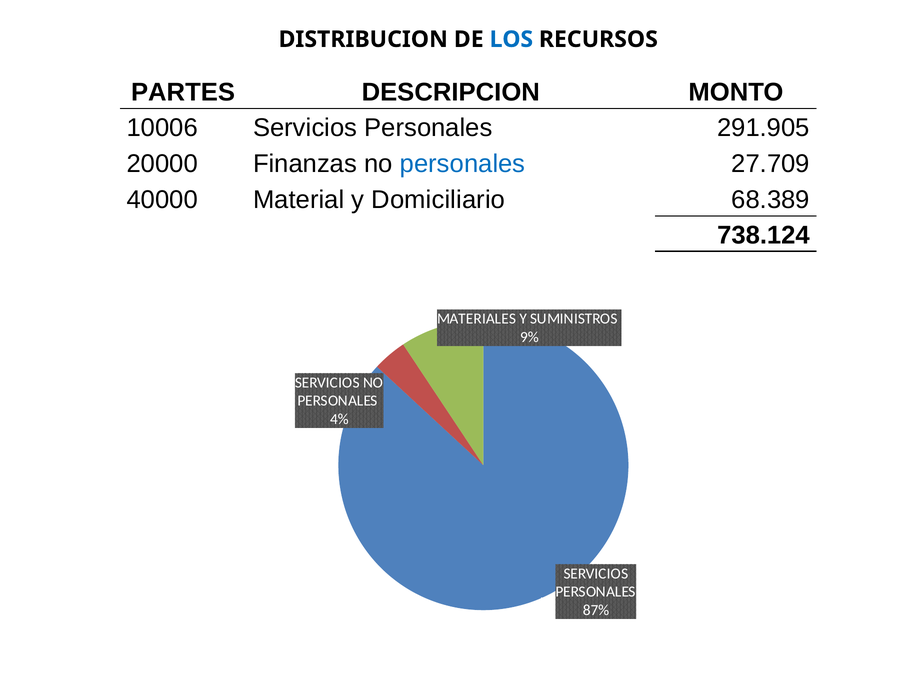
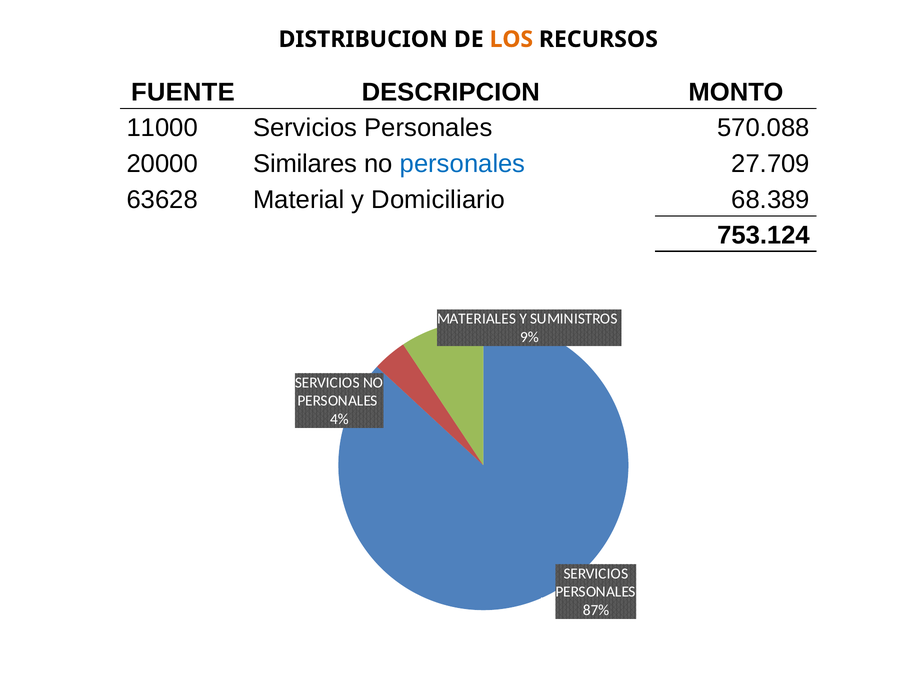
LOS colour: blue -> orange (511, 39)
PARTES: PARTES -> FUENTE (183, 92)
10006: 10006 -> 11000 (162, 128)
291.905: 291.905 -> 570.088 (763, 128)
Finanzas: Finanzas -> Similares (305, 164)
40000: 40000 -> 63628 (162, 200)
738.124: 738.124 -> 753.124 (763, 235)
